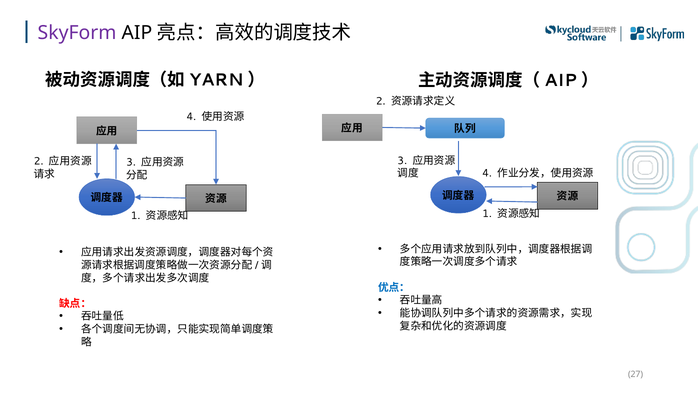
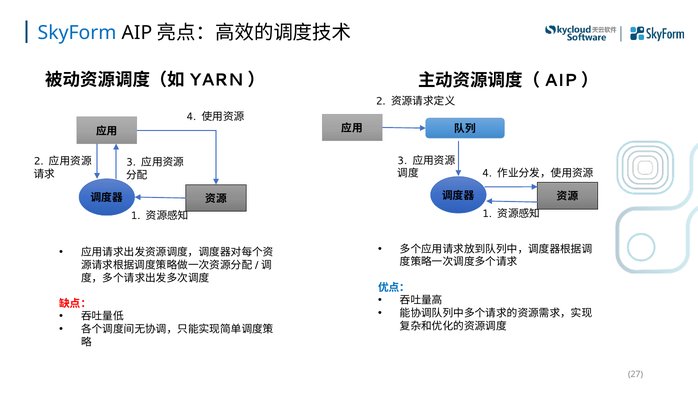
SkyForm colour: purple -> blue (77, 33)
